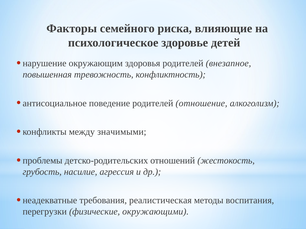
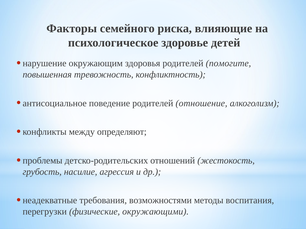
внезапное: внезапное -> помогите (228, 63)
значимыми: значимыми -> определяют (122, 132)
реалистическая: реалистическая -> возможностями (160, 201)
